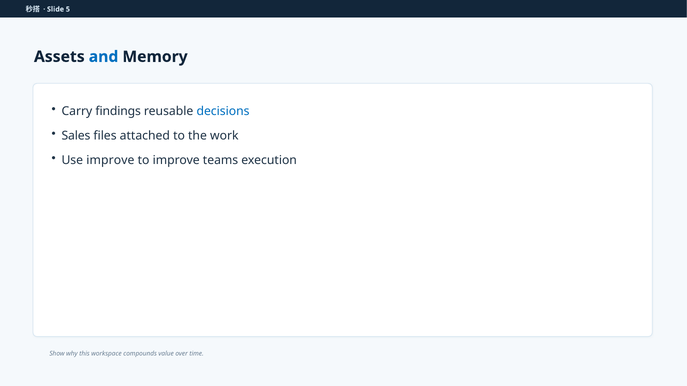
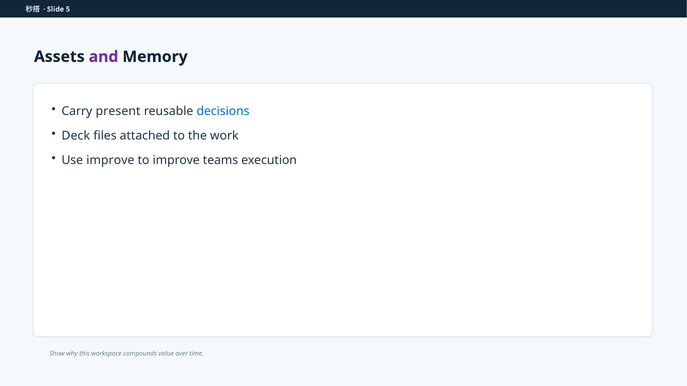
and colour: blue -> purple (104, 57)
findings: findings -> present (118, 111)
Sales: Sales -> Deck (76, 136)
